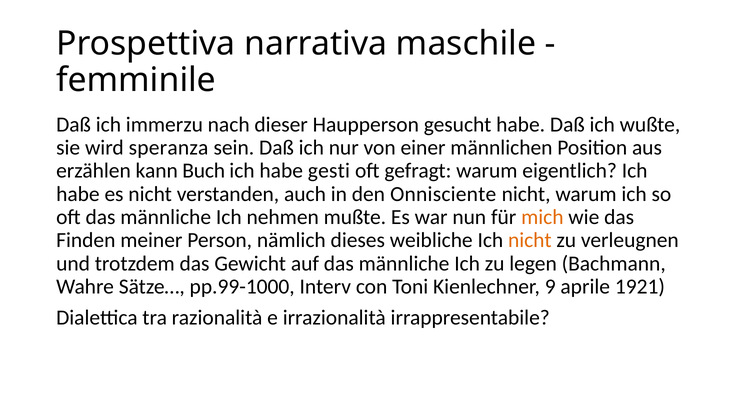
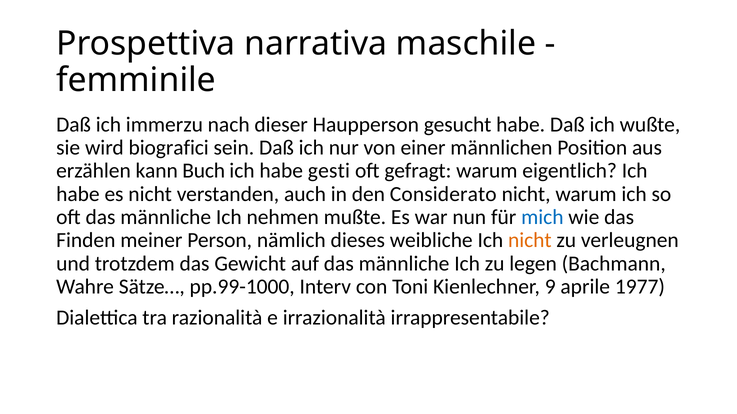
speranza: speranza -> biografici (169, 148)
Onnisciente: Onnisciente -> Considerato (443, 194)
mich colour: orange -> blue (542, 217)
1921: 1921 -> 1977 (640, 287)
